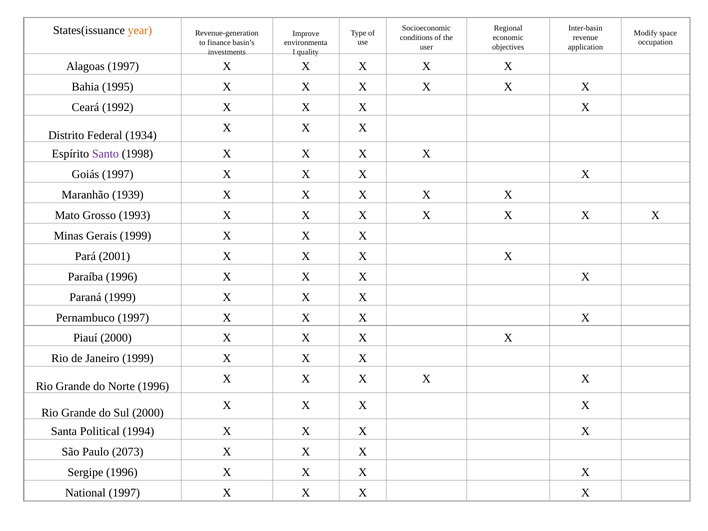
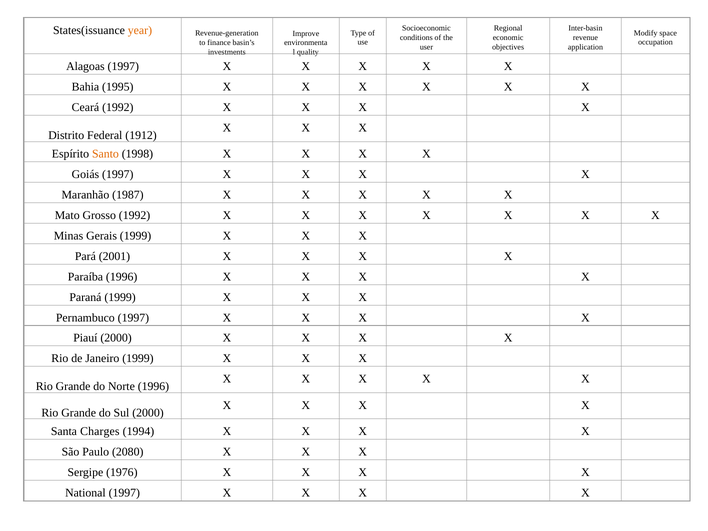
1934: 1934 -> 1912 (141, 135)
Santo colour: purple -> orange (105, 154)
1939: 1939 -> 1987 (128, 195)
Grosso 1993: 1993 -> 1992 (135, 215)
Political: Political -> Charges (100, 432)
2073: 2073 -> 2080 (128, 452)
Sergipe 1996: 1996 -> 1976 (122, 472)
